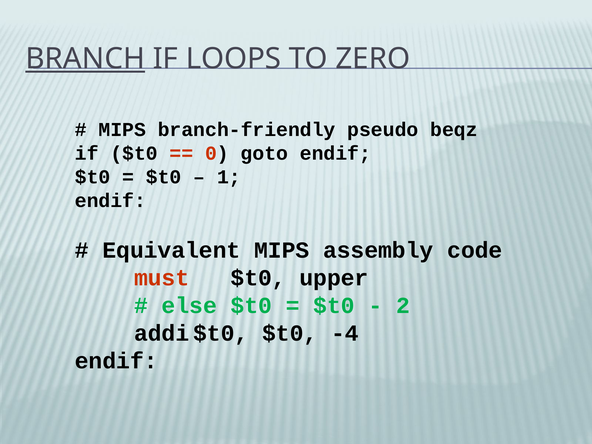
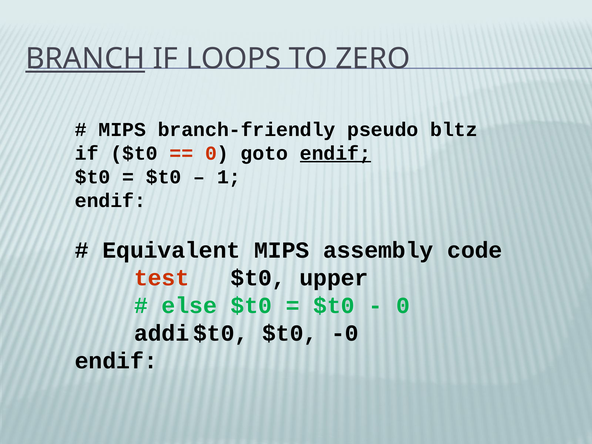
beqz: beqz -> bltz (454, 130)
endif underline: none -> present (335, 153)
must: must -> test (162, 278)
2: 2 -> 0 (403, 305)
-4: -4 -> -0 (345, 333)
